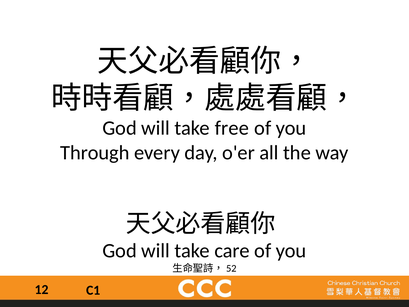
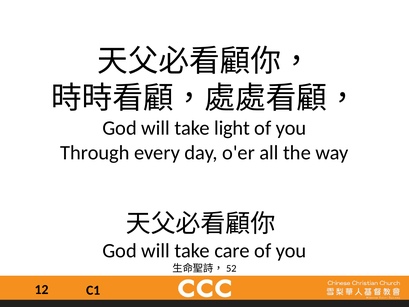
free: free -> light (232, 128)
